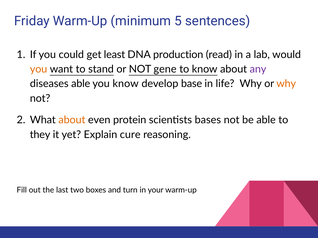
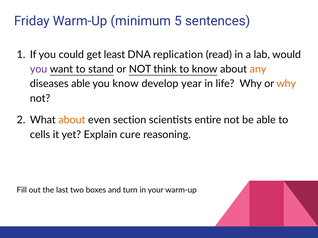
production: production -> replication (178, 55)
you colour: orange -> purple (39, 69)
gene: gene -> think (165, 69)
any colour: purple -> orange (258, 69)
base: base -> year (191, 84)
protein: protein -> section (130, 120)
bases: bases -> entire (208, 120)
they: they -> cells (40, 135)
